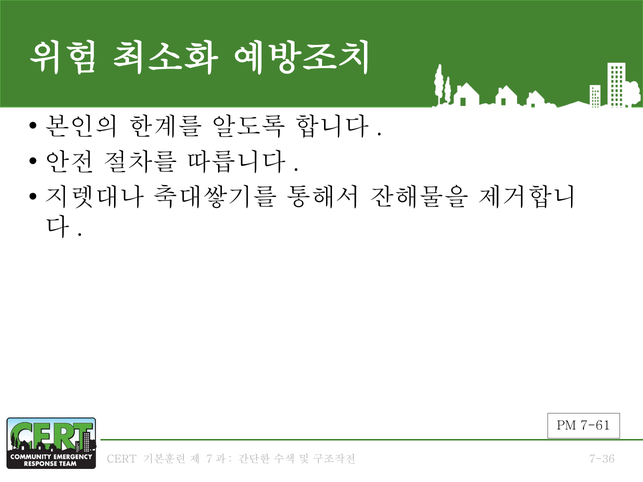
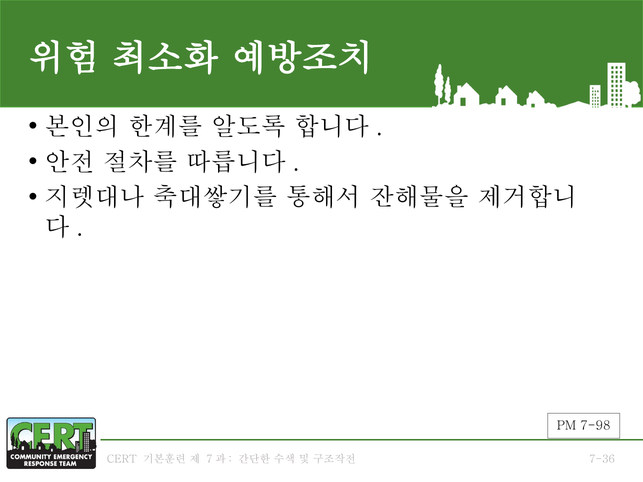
7-61: 7-61 -> 7-98 (595, 426)
